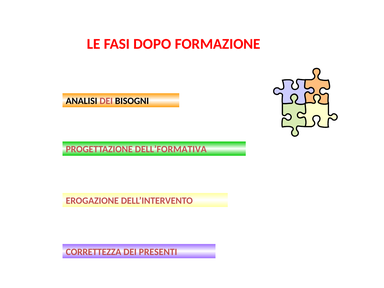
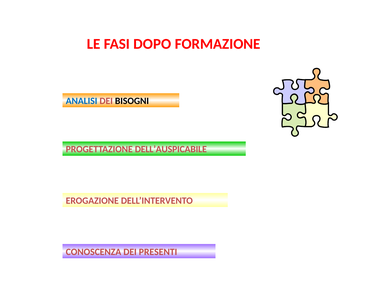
ANALISI colour: black -> blue (82, 101)
DELL’FORMATIVA: DELL’FORMATIVA -> DELL’AUSPICABILE (171, 149)
CORRETTEZZA: CORRETTEZZA -> CONOSCENZA (93, 252)
